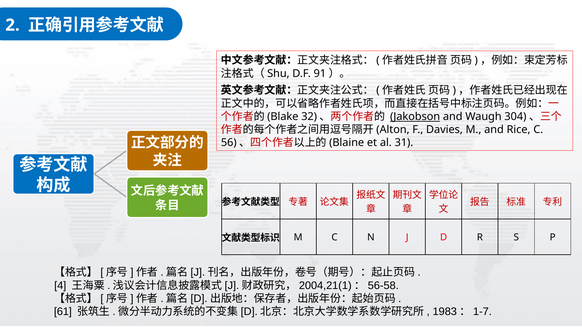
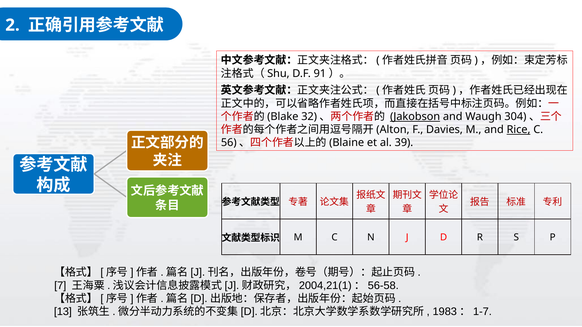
Rice underline: none -> present (519, 130)
31: 31 -> 39 (404, 143)
4: 4 -> 7 (60, 286)
61: 61 -> 13 (63, 312)
